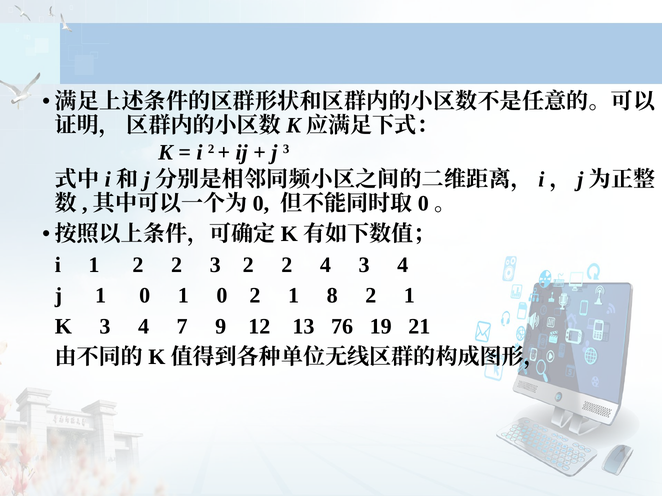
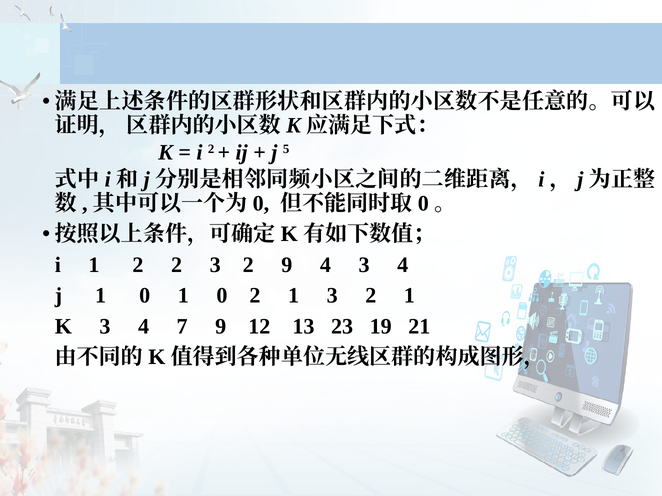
j 3: 3 -> 5 (286, 149)
3 2 2: 2 -> 9 (287, 265)
1 8: 8 -> 3 (332, 296)
76: 76 -> 23 (342, 327)
